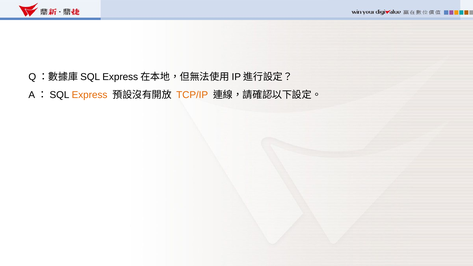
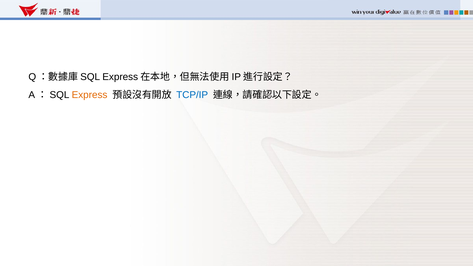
TCP/IP colour: orange -> blue (192, 95)
